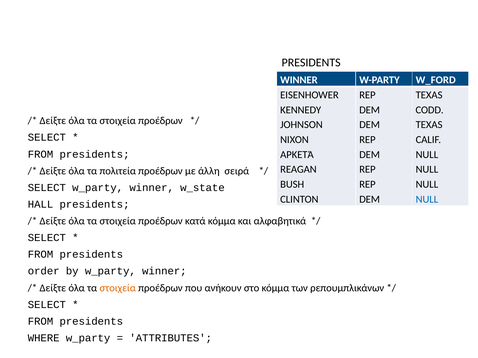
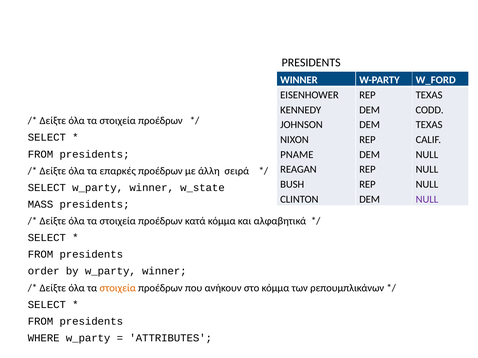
ΑΡΚΕΤΆ: ΑΡΚΕΤΆ -> PNAME (297, 155)
πολιτεία: πολιτεία -> επαρκές (118, 171)
NULL colour: blue -> purple (427, 200)
HALL: HALL -> MASS (41, 205)
